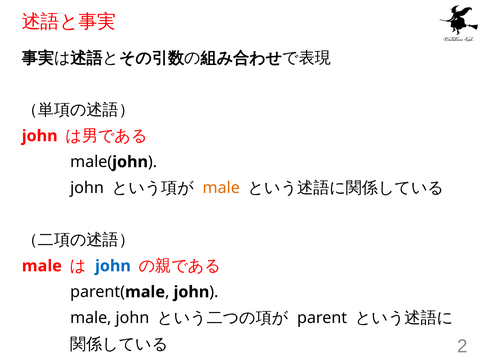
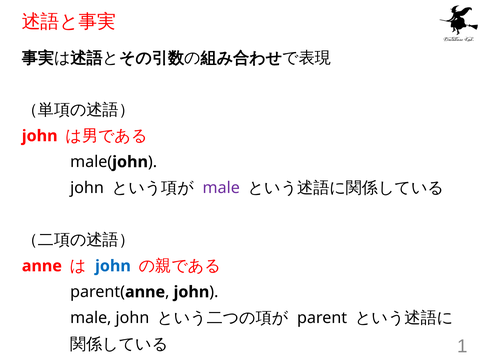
male colour: orange -> purple (221, 188)
male: male -> anne (42, 266)
male: male -> anne (145, 292)
2: 2 -> 1 (462, 347)
